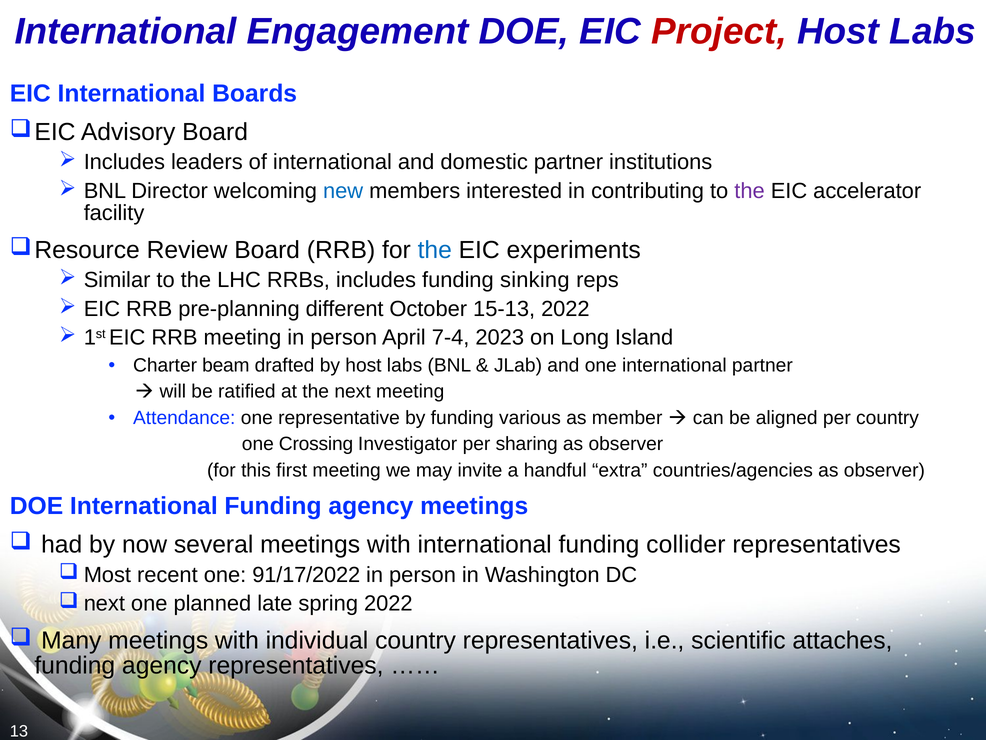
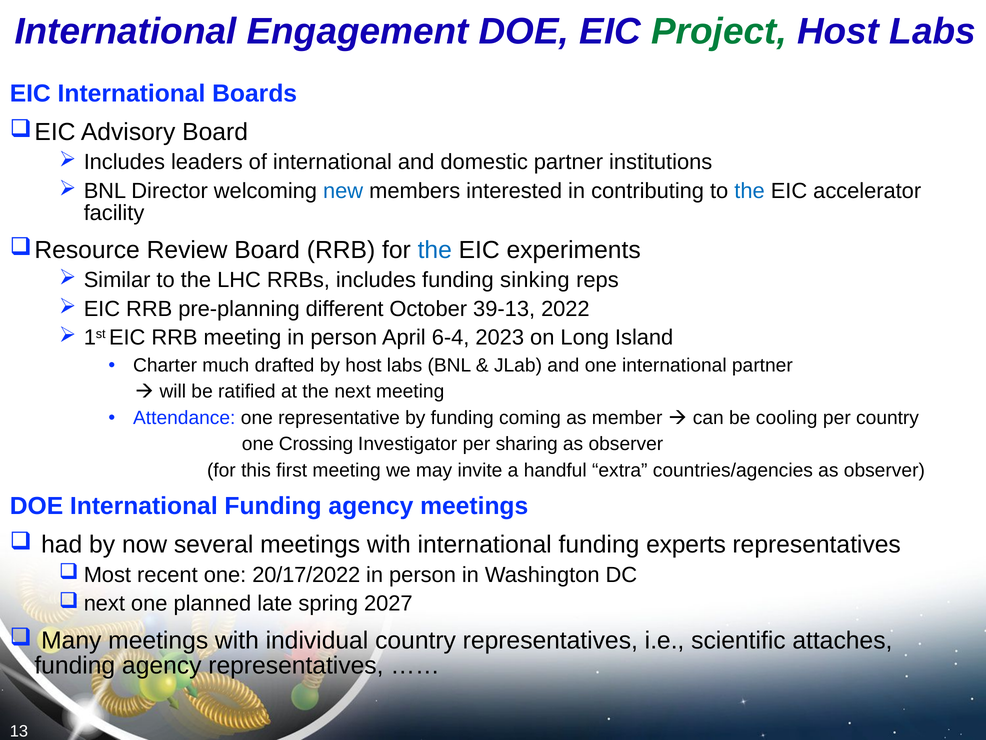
Project colour: red -> green (719, 32)
the colour: purple -> blue (750, 191)
15-13: 15-13 -> 39-13 (504, 309)
7-4: 7-4 -> 6-4 (451, 337)
beam: beam -> much (226, 365)
various: various -> coming (530, 418)
aligned: aligned -> cooling (787, 418)
collider: collider -> experts (686, 544)
91/17/2022: 91/17/2022 -> 20/17/2022 (306, 574)
spring 2022: 2022 -> 2027 (388, 603)
